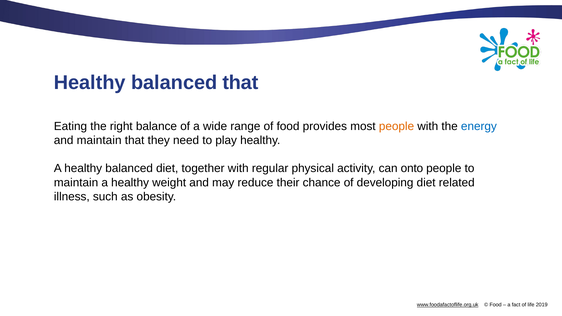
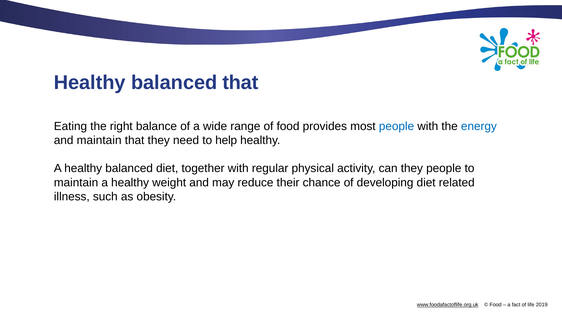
people colour: orange -> blue (397, 126)
play: play -> help (226, 140)
can onto: onto -> they (412, 169)
